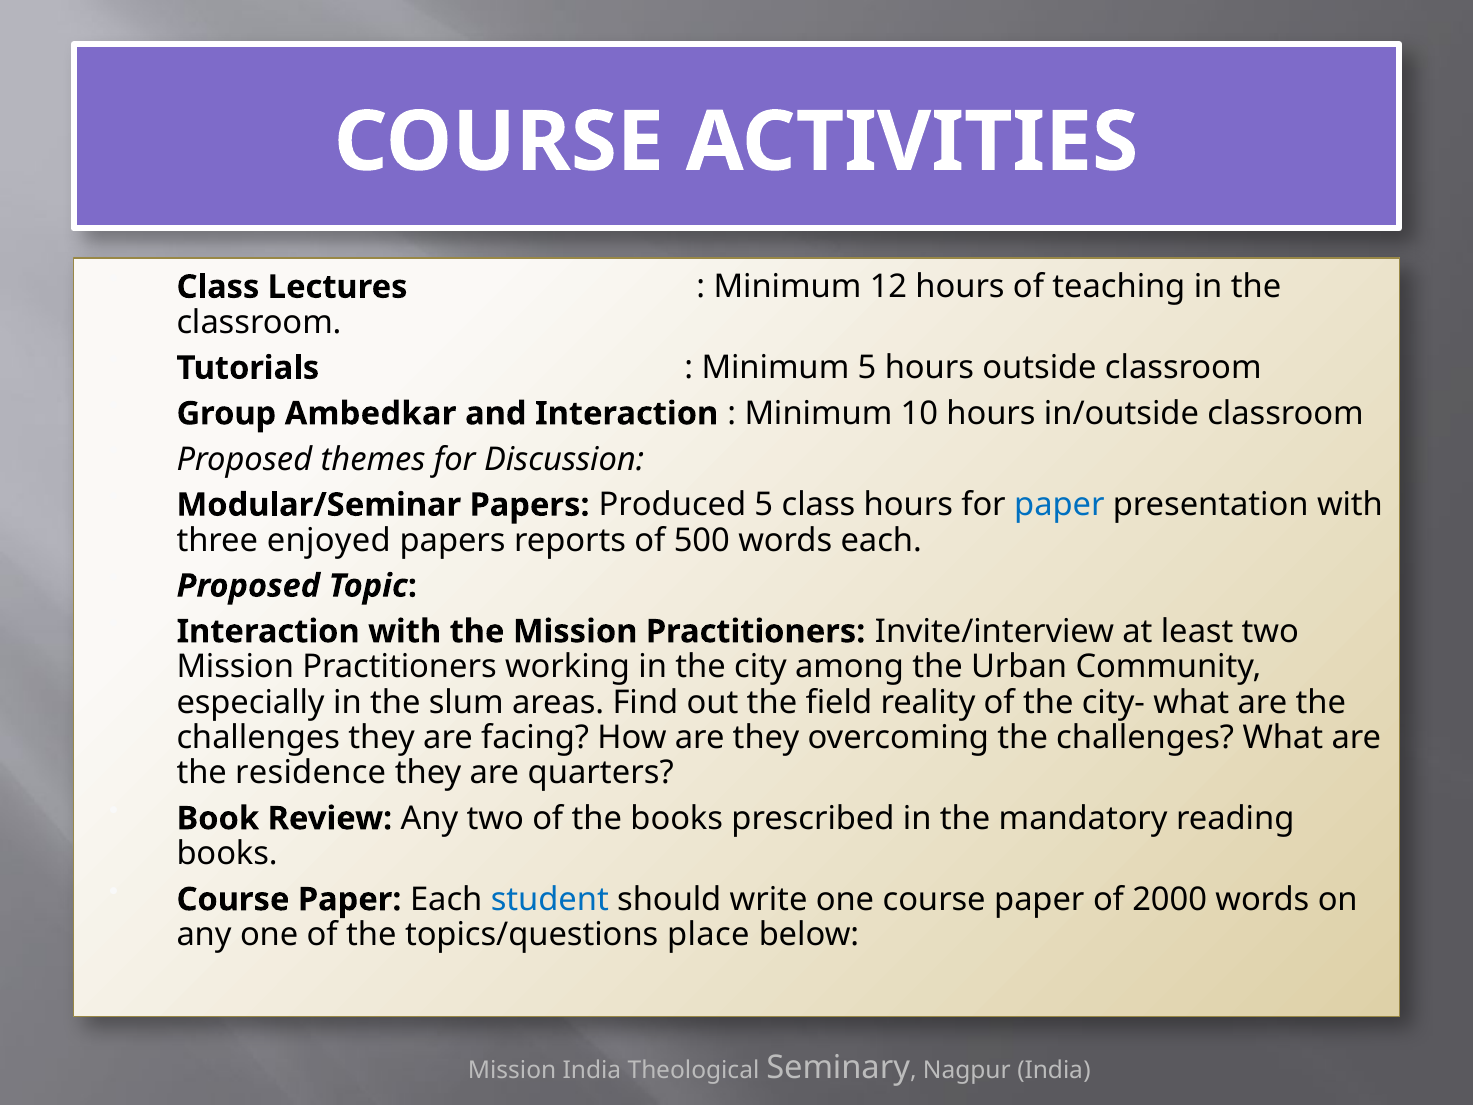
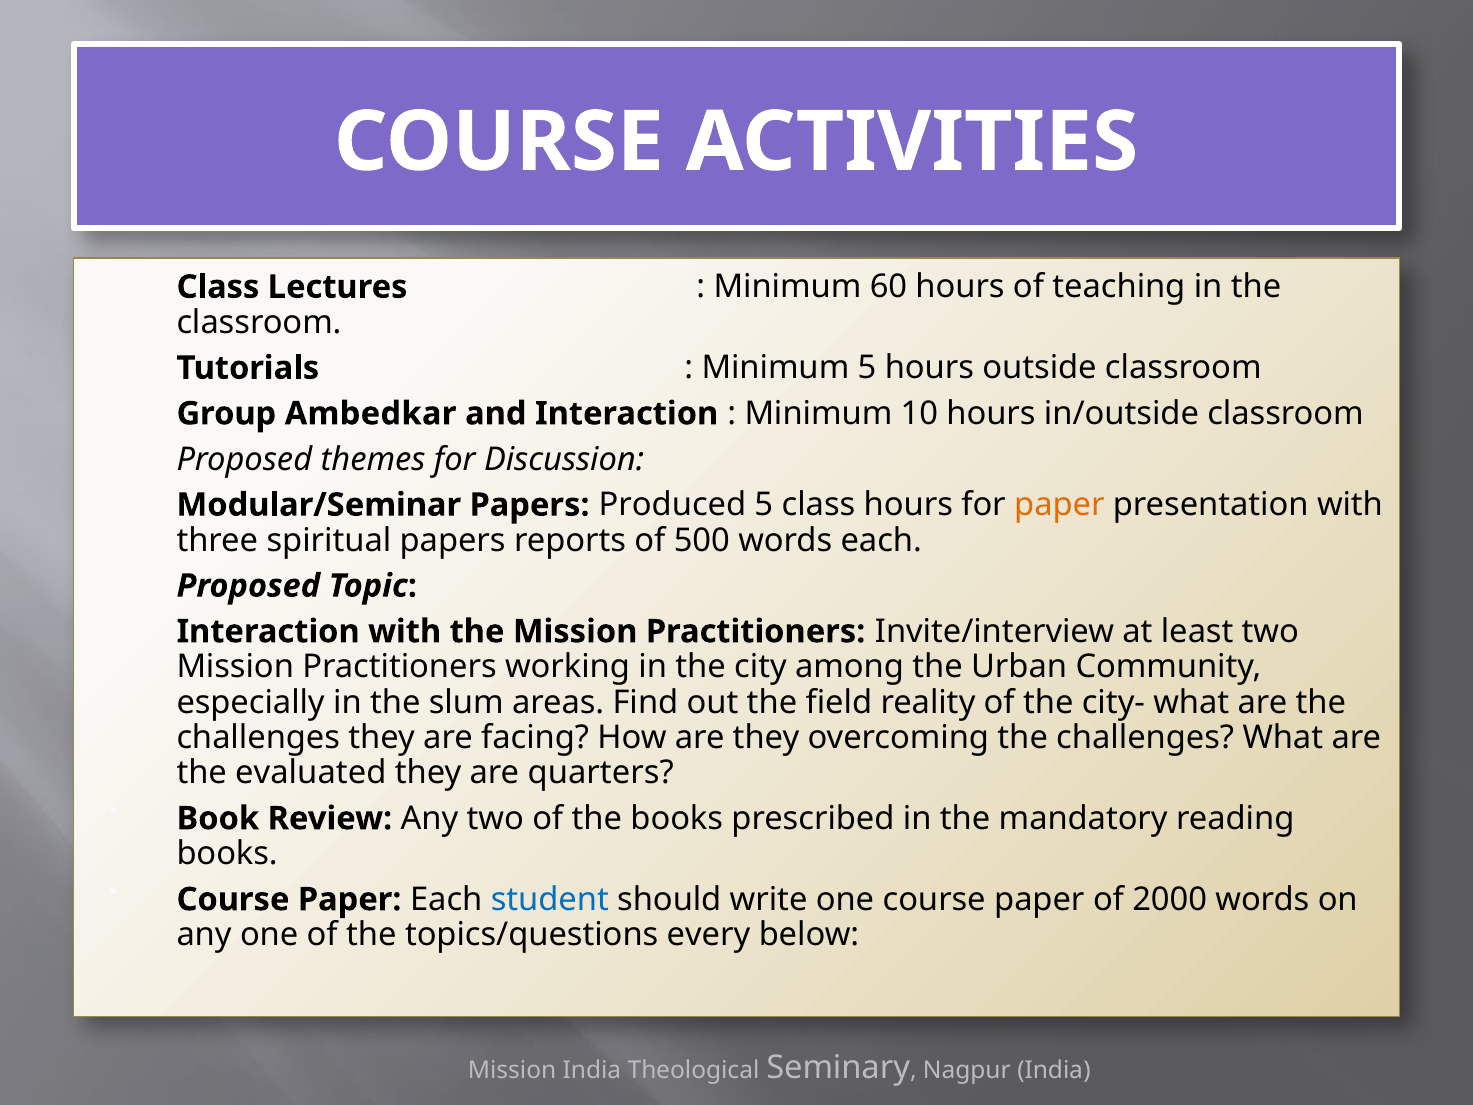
12: 12 -> 60 (888, 287)
paper colour: blue -> orange (1059, 505)
enjoyed: enjoyed -> spiritual (329, 540)
residence: residence -> evaluated (311, 773)
place: place -> every (709, 935)
